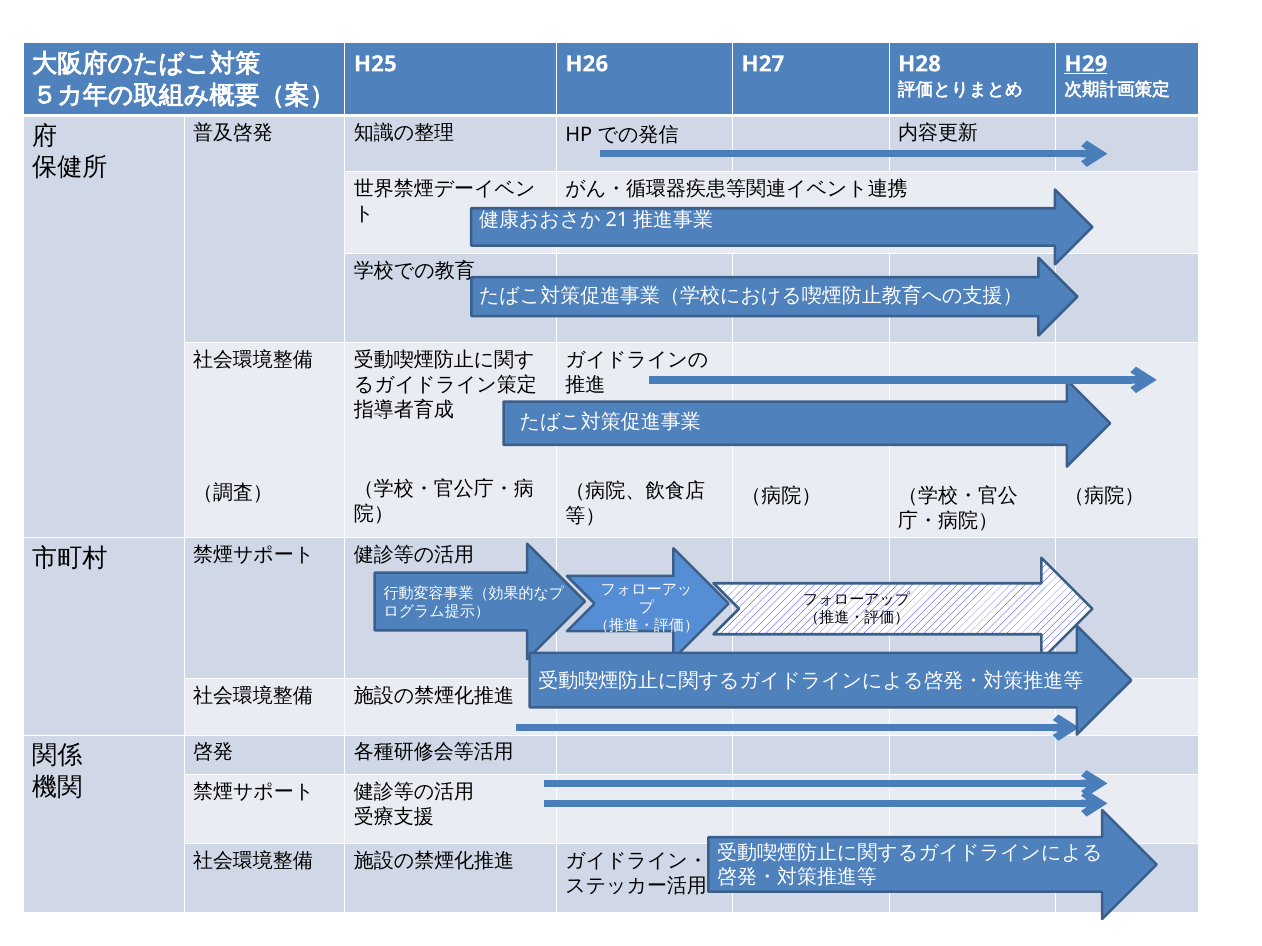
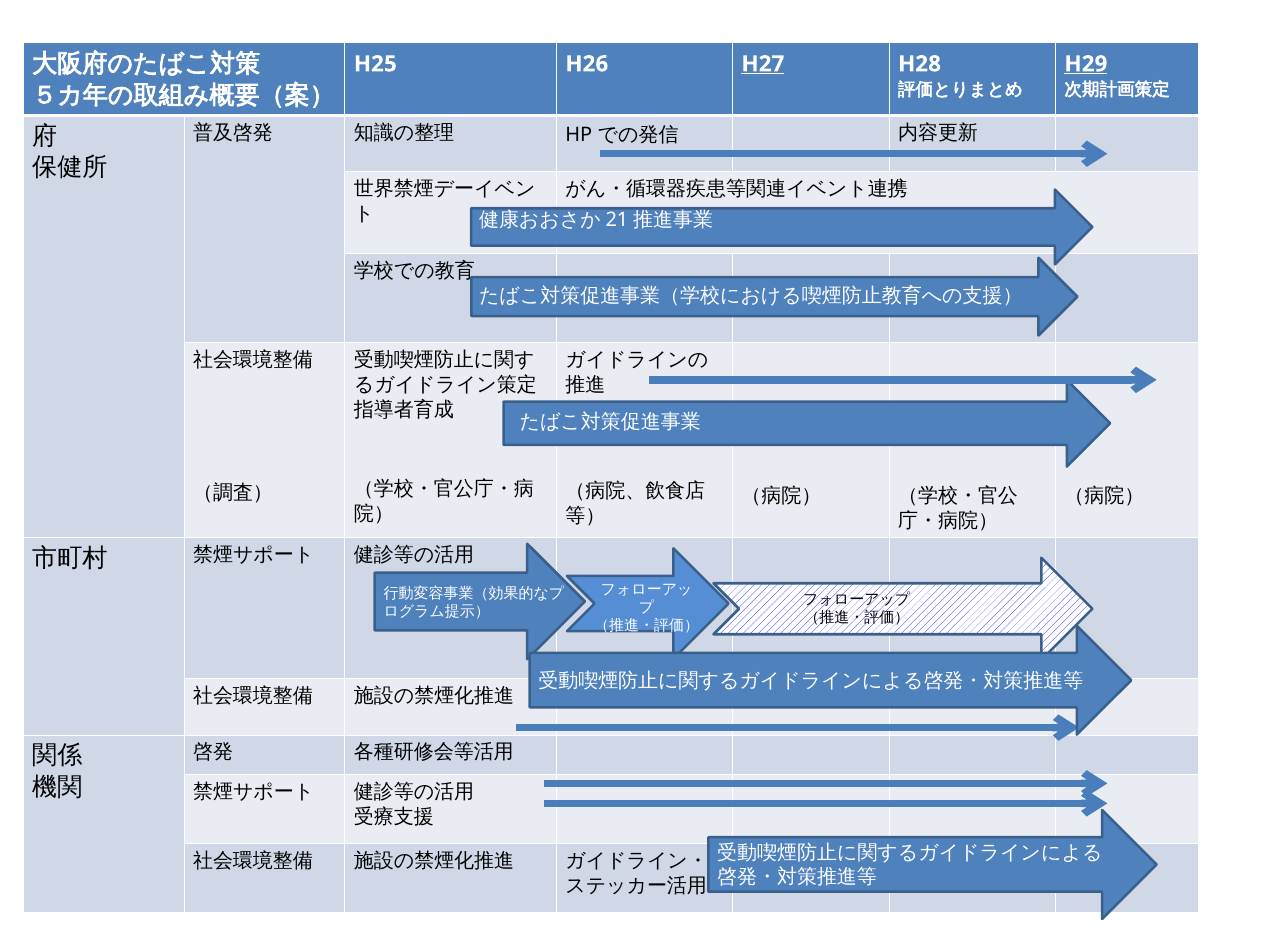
H27 underline: none -> present (763, 64)
